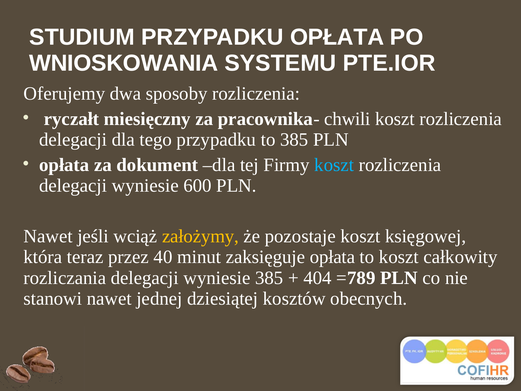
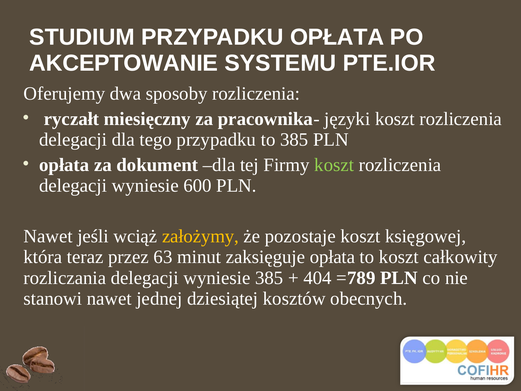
WNIOSKOWANIA: WNIOSKOWANIA -> AKCEPTOWANIE (124, 63)
chwili: chwili -> języki (347, 119)
koszt colour: light blue -> light green (334, 165)
40: 40 -> 63 (163, 257)
